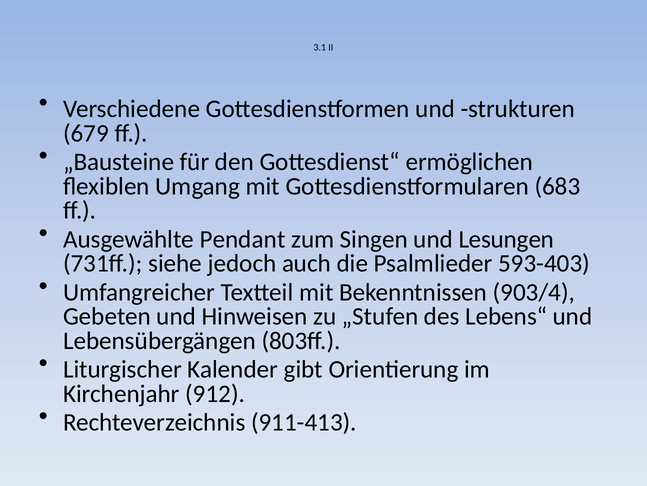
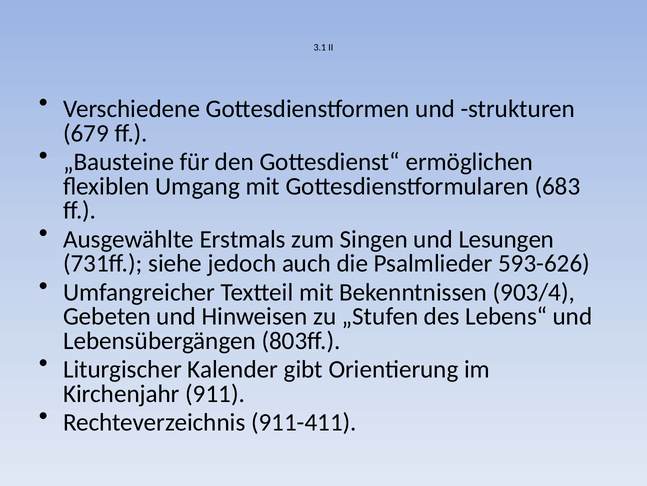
Pendant: Pendant -> Erstmals (243, 239)
593-403: 593-403 -> 593-626 (544, 263)
912: 912 -> 911 (215, 393)
911-413: 911-413 -> 911-411 (304, 422)
